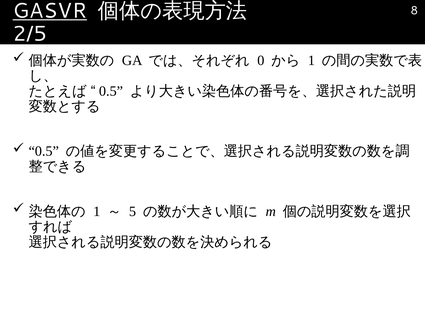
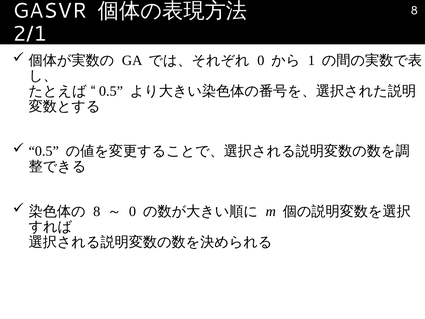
GASVR underline: present -> none (50, 11)
2/5: 2/5 -> 2/1 (30, 34)
1: 1 -> 8 (97, 211)
5: 5 -> 0 (133, 211)
